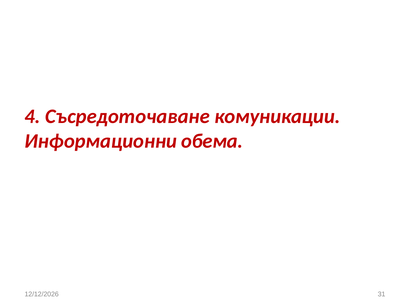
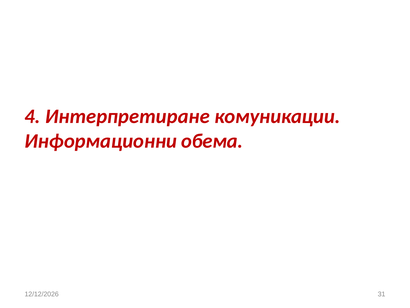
Съсредоточаване: Съсредоточаване -> Интерпретиране (127, 116)
